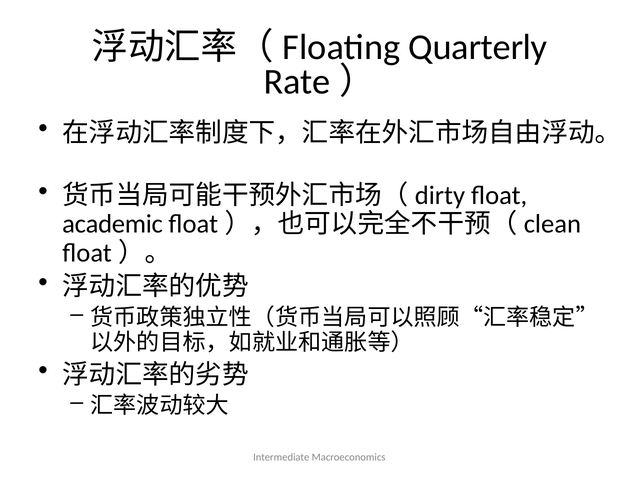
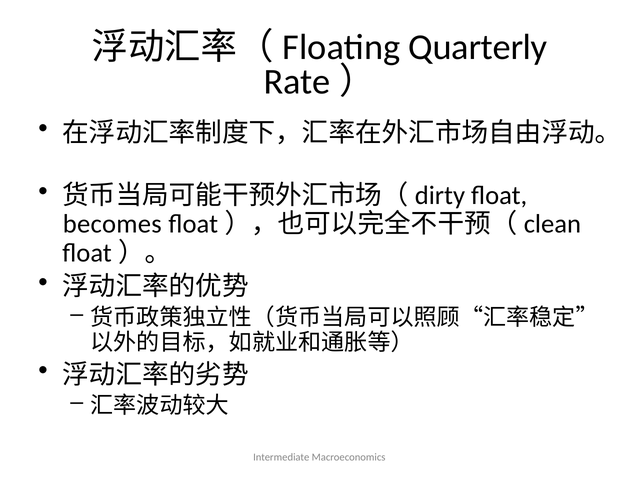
academic: academic -> becomes (112, 224)
